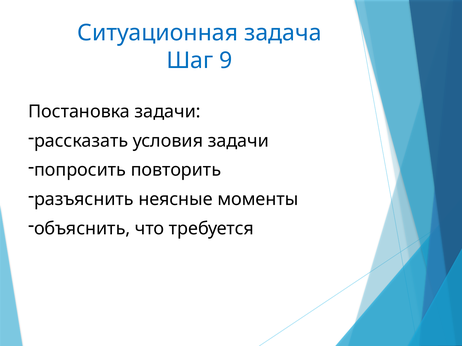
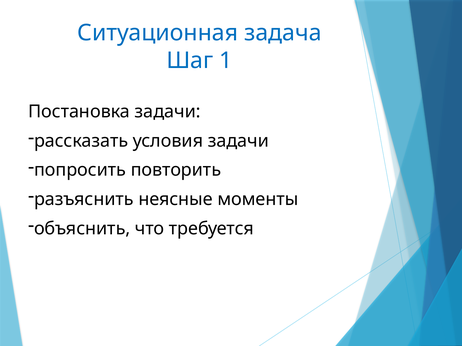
9: 9 -> 1 (226, 61)
